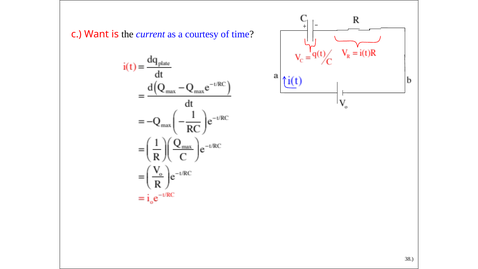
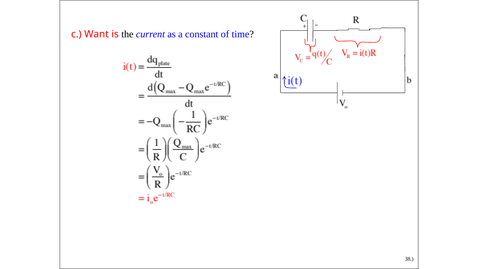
courtesy: courtesy -> constant (202, 34)
